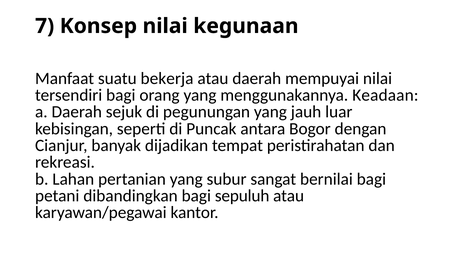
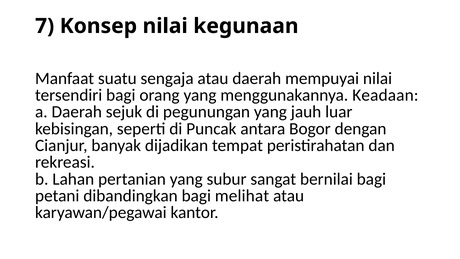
bekerja: bekerja -> sengaja (167, 78)
sepuluh: sepuluh -> melihat (242, 196)
